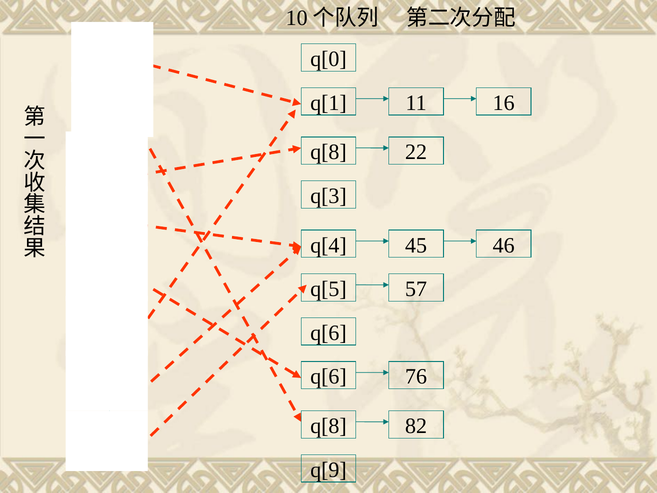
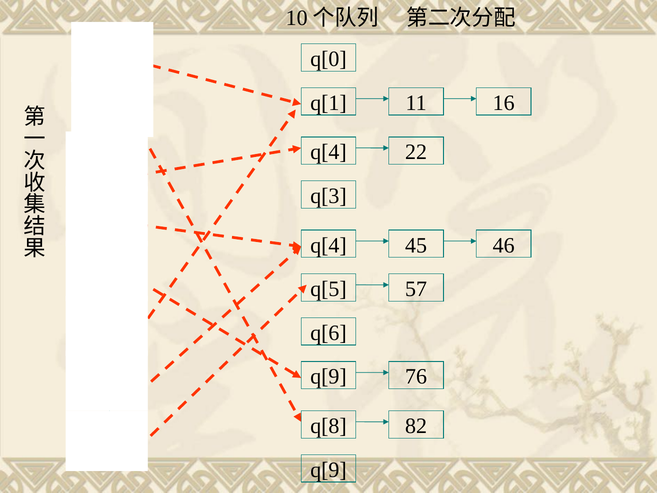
q[8: q[8 -> q[4 (328, 152)
q[6: q[6 -> q[9 (328, 377)
